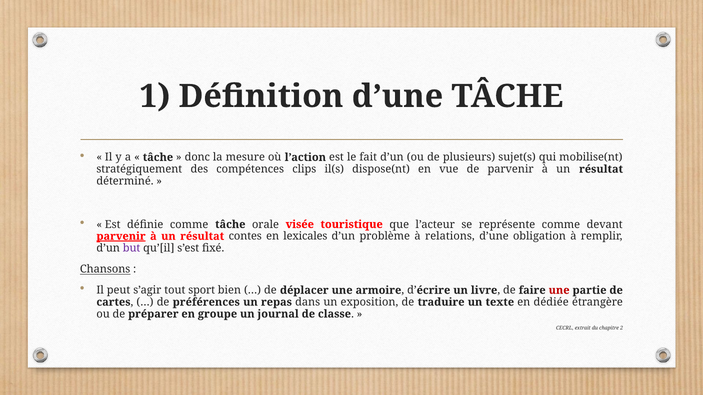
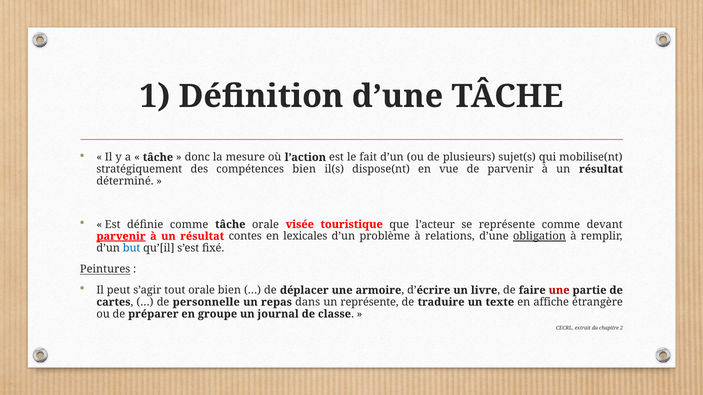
compétences clips: clips -> bien (304, 169)
obligation underline: none -> present (539, 237)
but colour: purple -> blue (132, 248)
Chansons: Chansons -> Peintures (105, 269)
tout sport: sport -> orale (202, 291)
préférences: préférences -> personnelle (206, 302)
un exposition: exposition -> représente (370, 302)
dédiée: dédiée -> affiche (551, 302)
